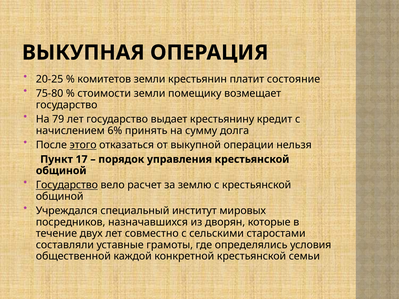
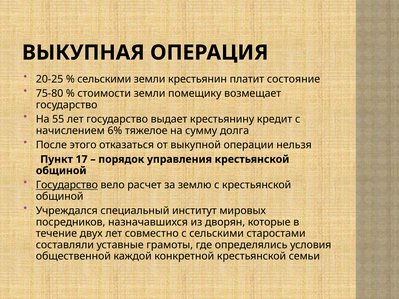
комитетов: комитетов -> сельскими (104, 79)
79: 79 -> 55 (58, 119)
принять: принять -> тяжелое (146, 131)
этого underline: present -> none (83, 145)
